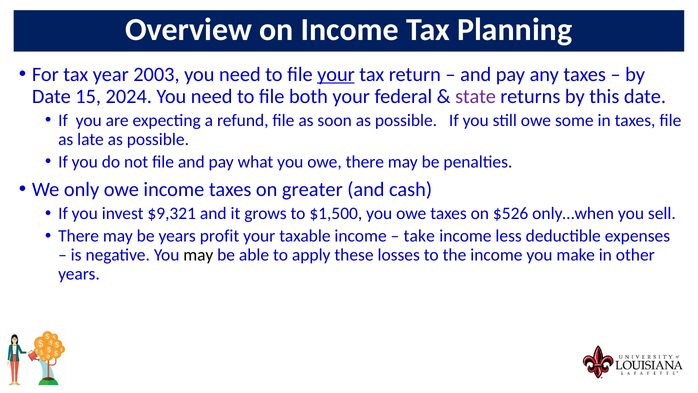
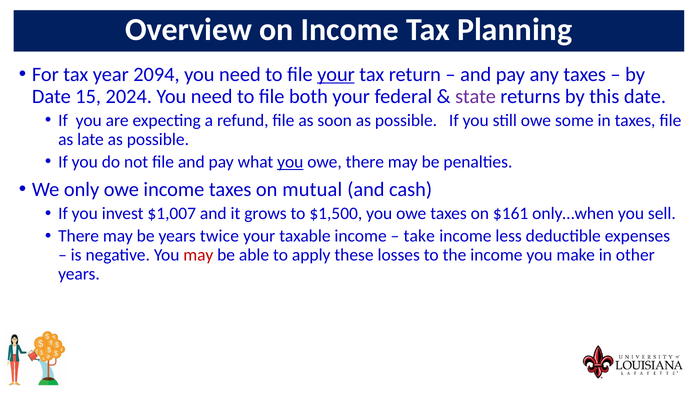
2003: 2003 -> 2094 (156, 74)
you underline: none -> present (290, 162)
greater: greater -> mutual (312, 189)
$9,321: $9,321 -> $1,007 (172, 213)
$526: $526 -> $161 (511, 213)
profit: profit -> twice (219, 236)
may colour: black -> red (198, 255)
